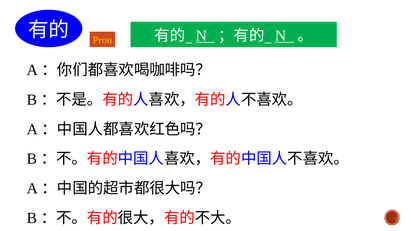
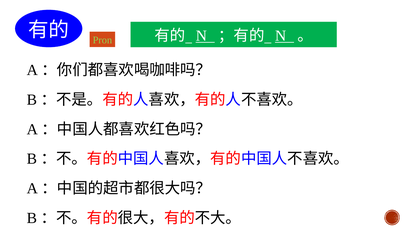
Pron colour: yellow -> light green (102, 40)
